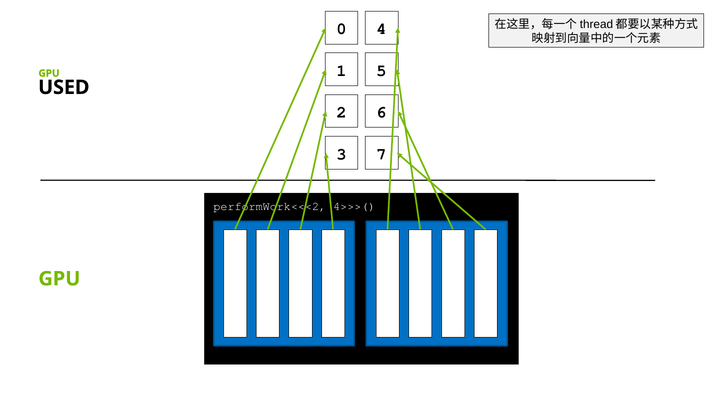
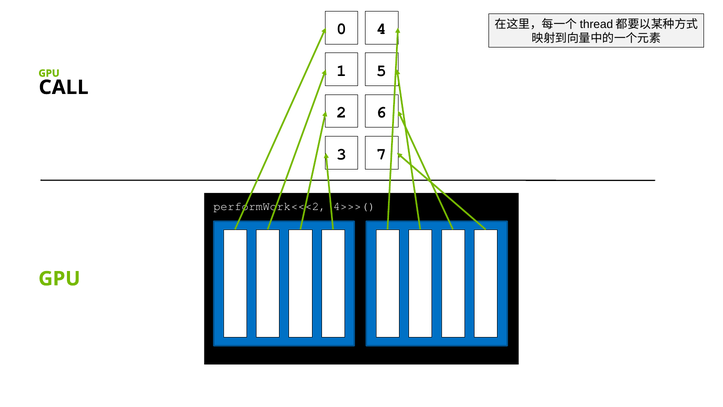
USED: USED -> CALL (64, 87)
